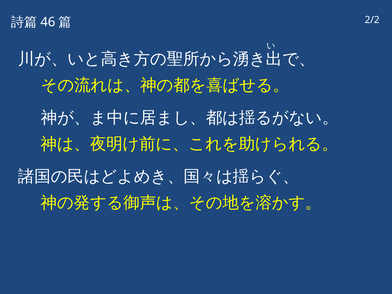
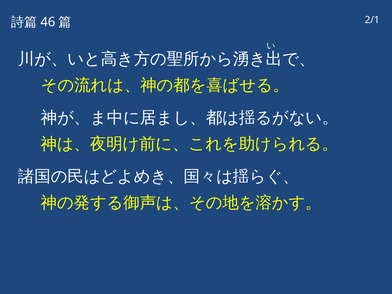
2/2: 2/2 -> 2/1 (372, 20)
